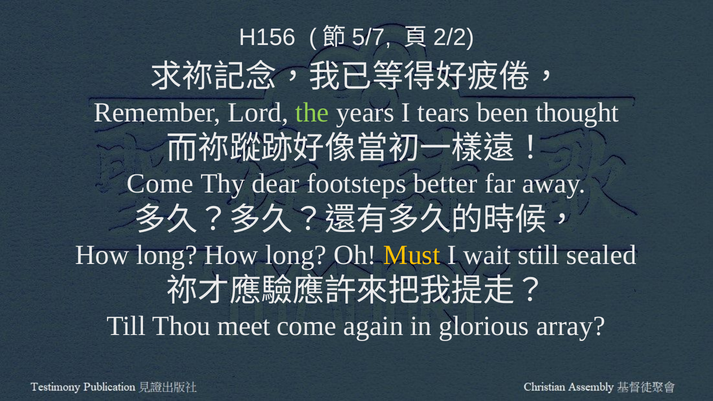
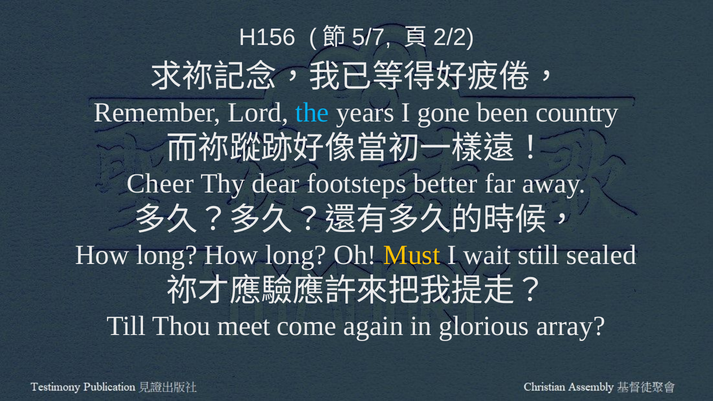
the colour: light green -> light blue (312, 112)
tears: tears -> gone (444, 112)
thought: thought -> country (577, 112)
Come: Come -> Cheer (160, 184)
